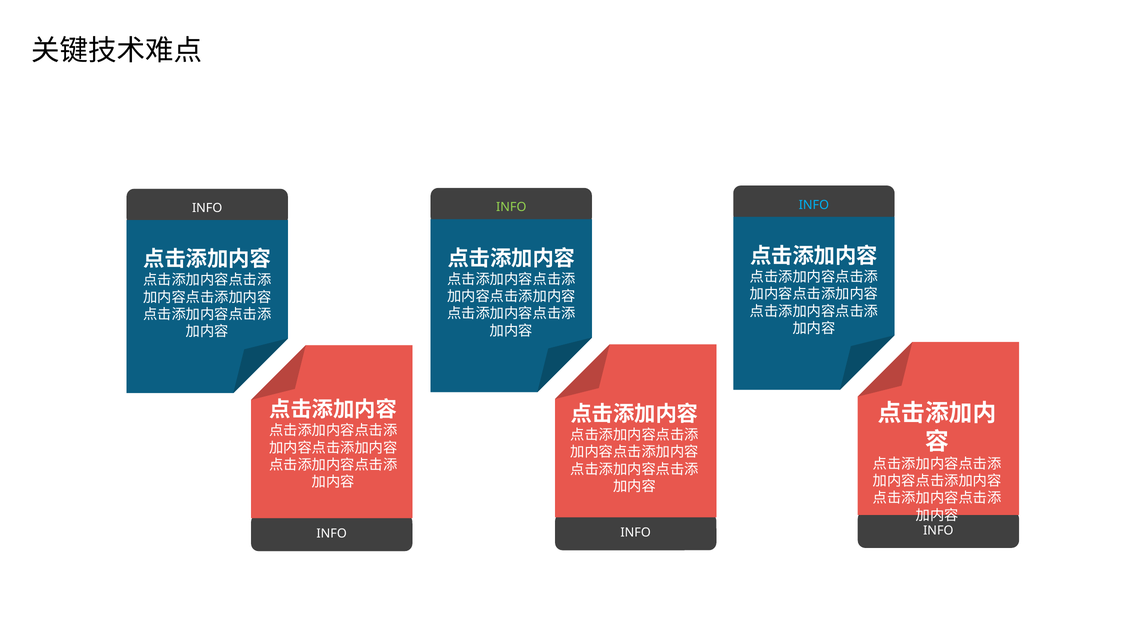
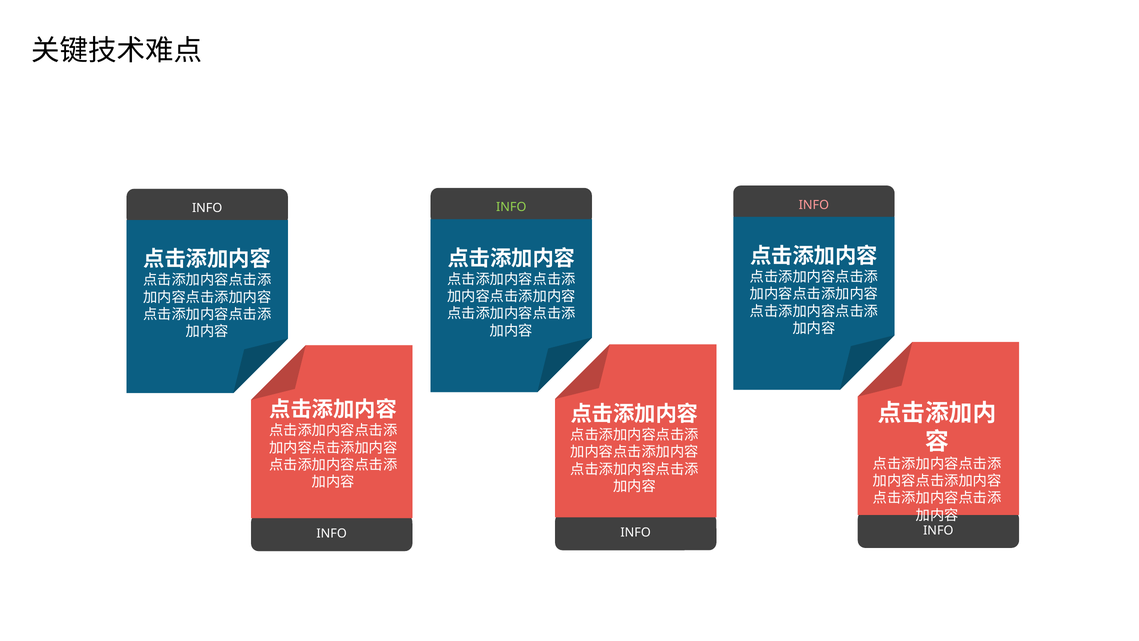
INFO colour: light blue -> pink (814, 205)
